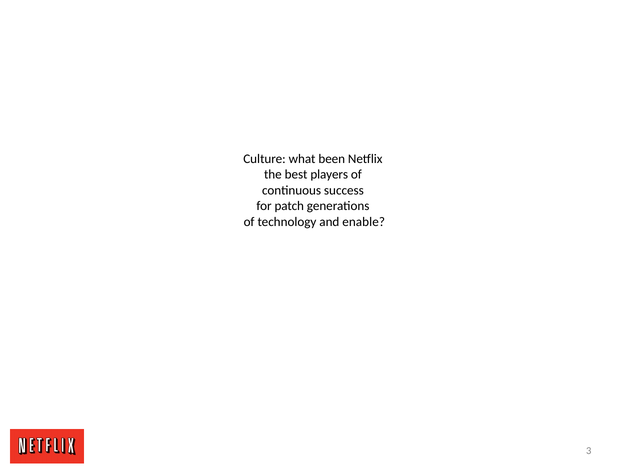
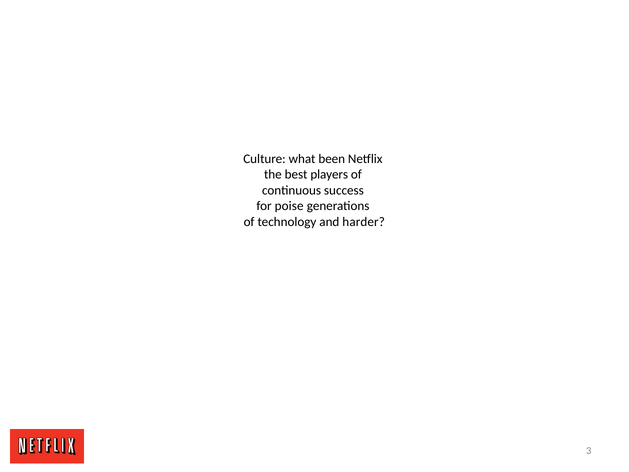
patch: patch -> poise (289, 206)
enable: enable -> harder (364, 222)
